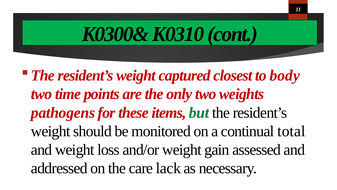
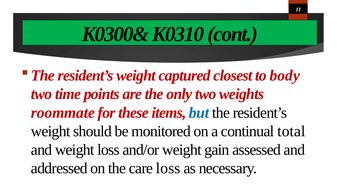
pathogens: pathogens -> roommate (63, 112)
but colour: green -> blue (199, 112)
care lack: lack -> loss (168, 168)
